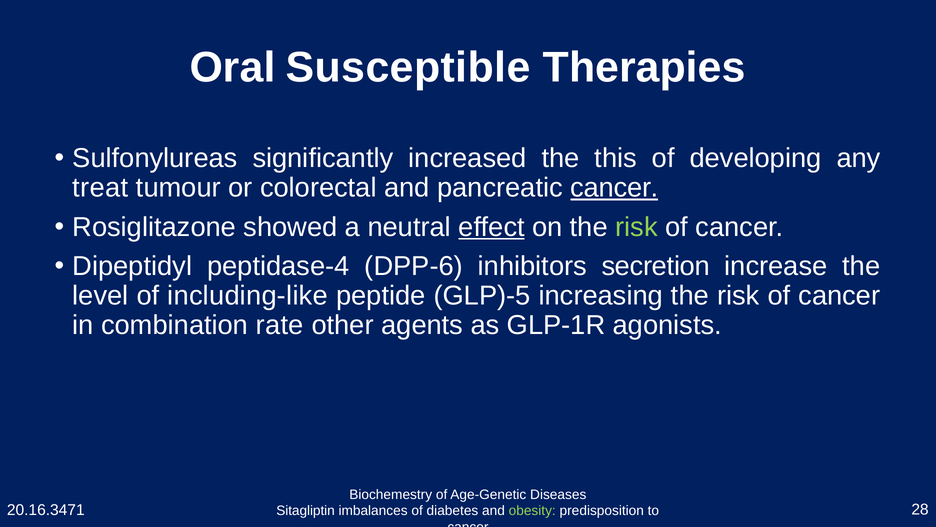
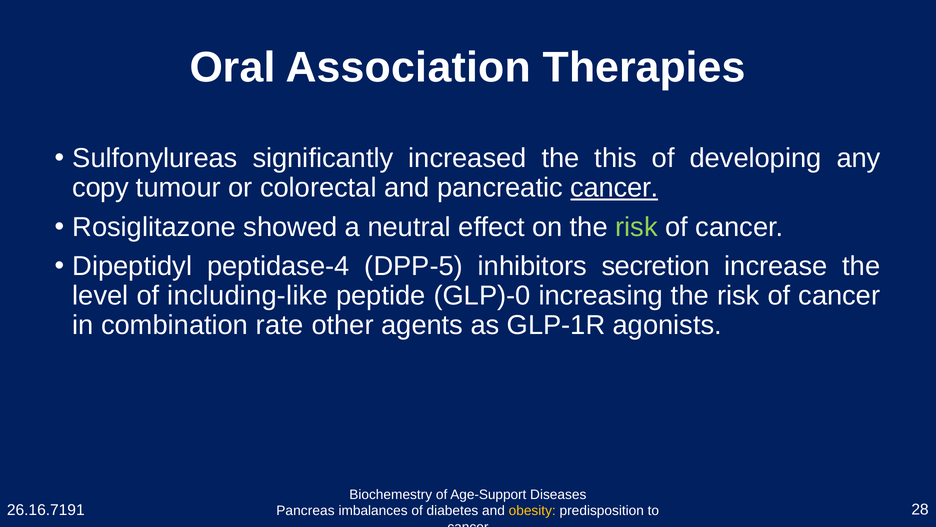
Susceptible: Susceptible -> Association (408, 68)
treat: treat -> copy (101, 188)
effect underline: present -> none (492, 227)
DPP-6: DPP-6 -> DPP-5 (414, 266)
GLP)-5: GLP)-5 -> GLP)-0 (482, 295)
Age-Genetic: Age-Genetic -> Age-Support (488, 494)
20.16.3471: 20.16.3471 -> 26.16.7191 (46, 510)
Sitagliptin: Sitagliptin -> Pancreas (305, 510)
obesity colour: light green -> yellow (532, 510)
